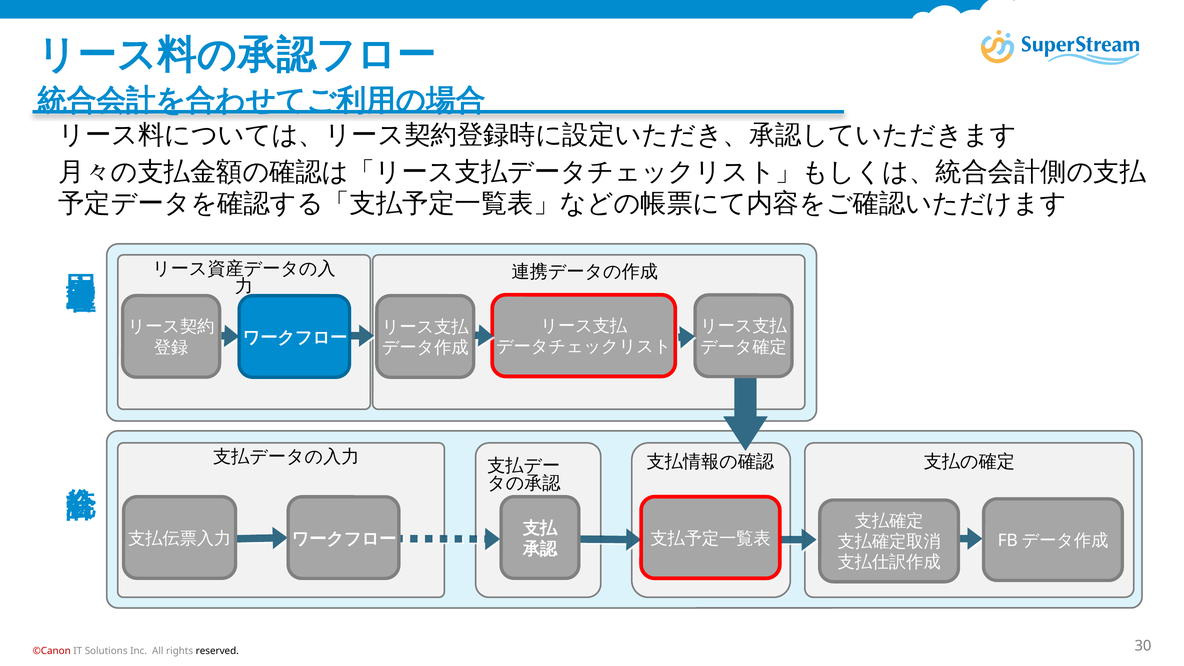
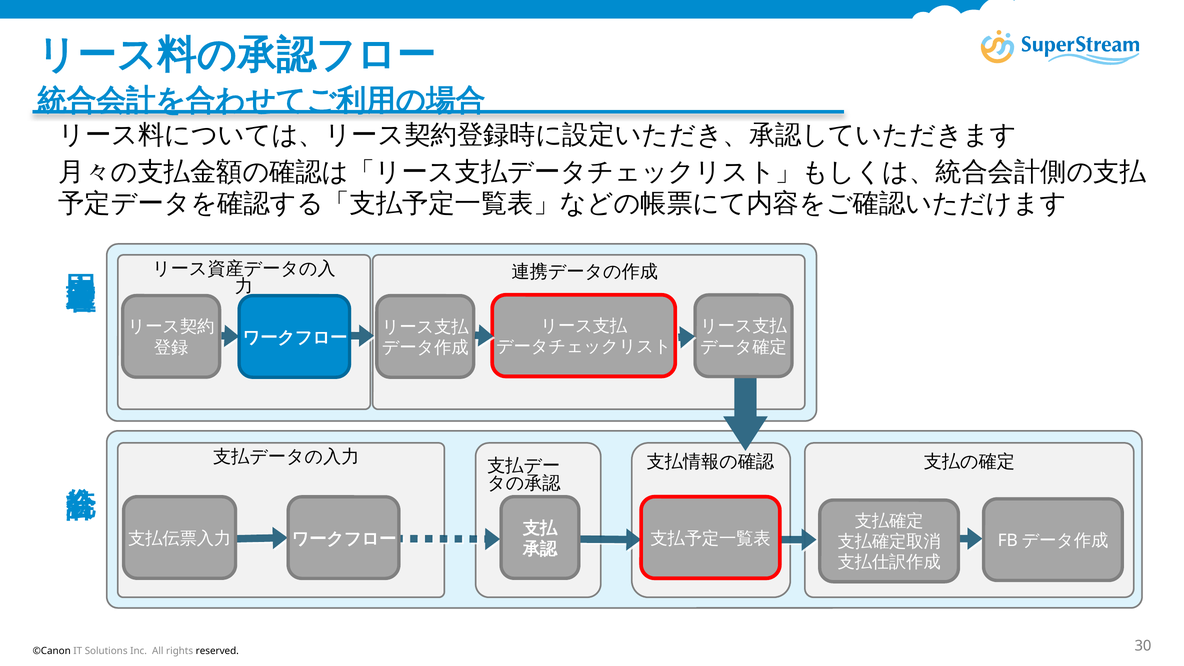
©Canon colour: red -> black (52, 651)
